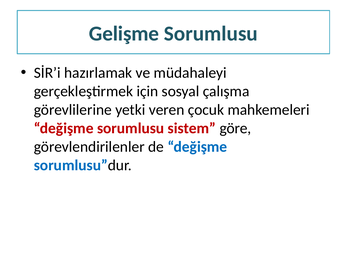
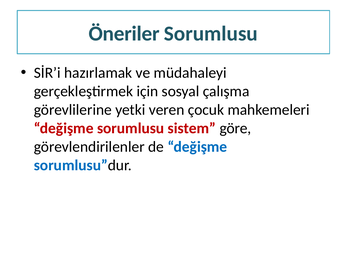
Gelişme: Gelişme -> Öneriler (124, 34)
